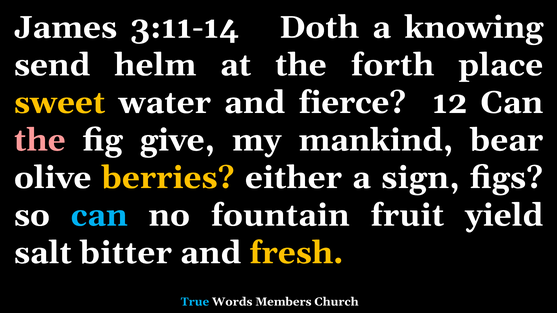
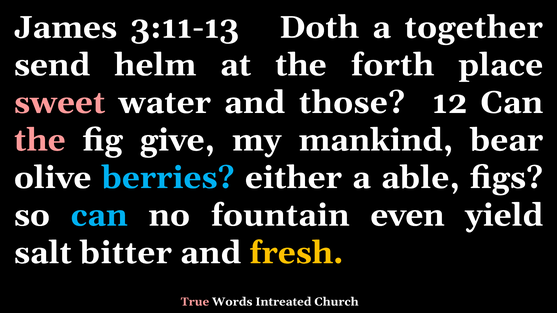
3:11-14: 3:11-14 -> 3:11-13 (185, 28)
knowing: knowing -> together (474, 28)
sweet colour: yellow -> pink (60, 103)
fierce: fierce -> those (352, 103)
berries colour: yellow -> light blue (168, 178)
sign: sign -> able (420, 178)
fruit: fruit -> even (407, 216)
True colour: light blue -> pink (195, 302)
Members: Members -> Intreated (283, 302)
